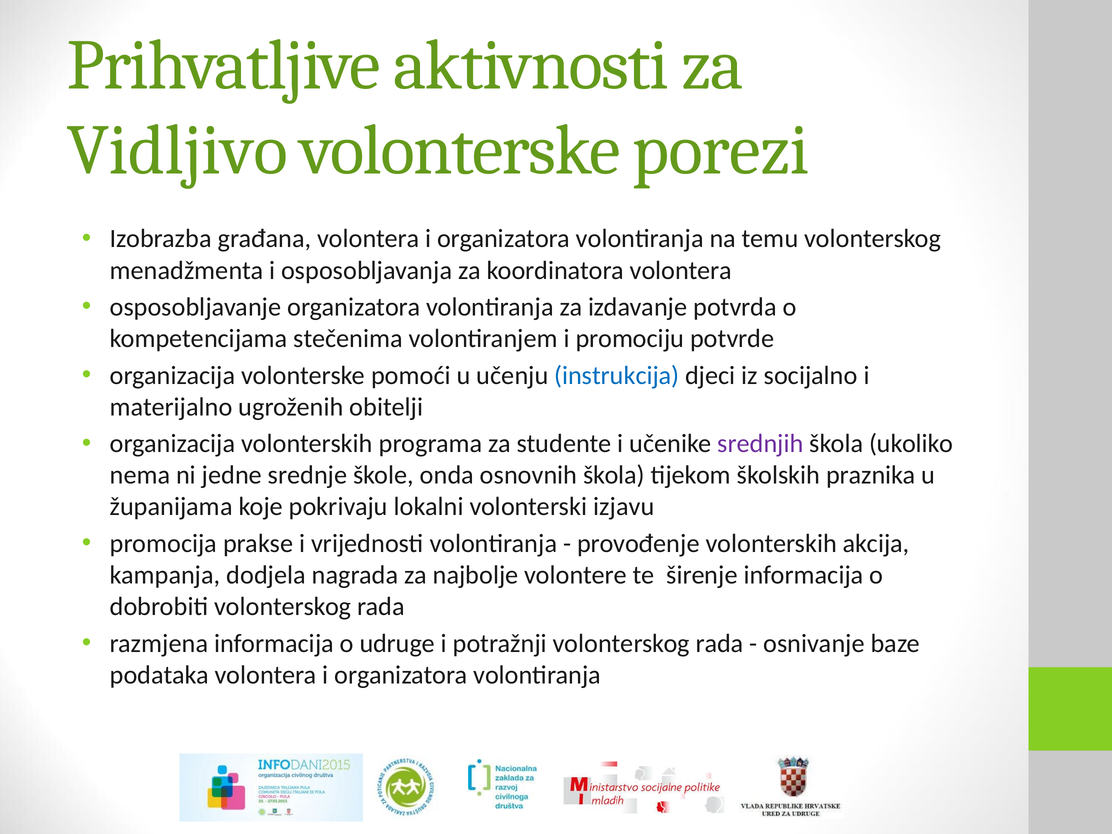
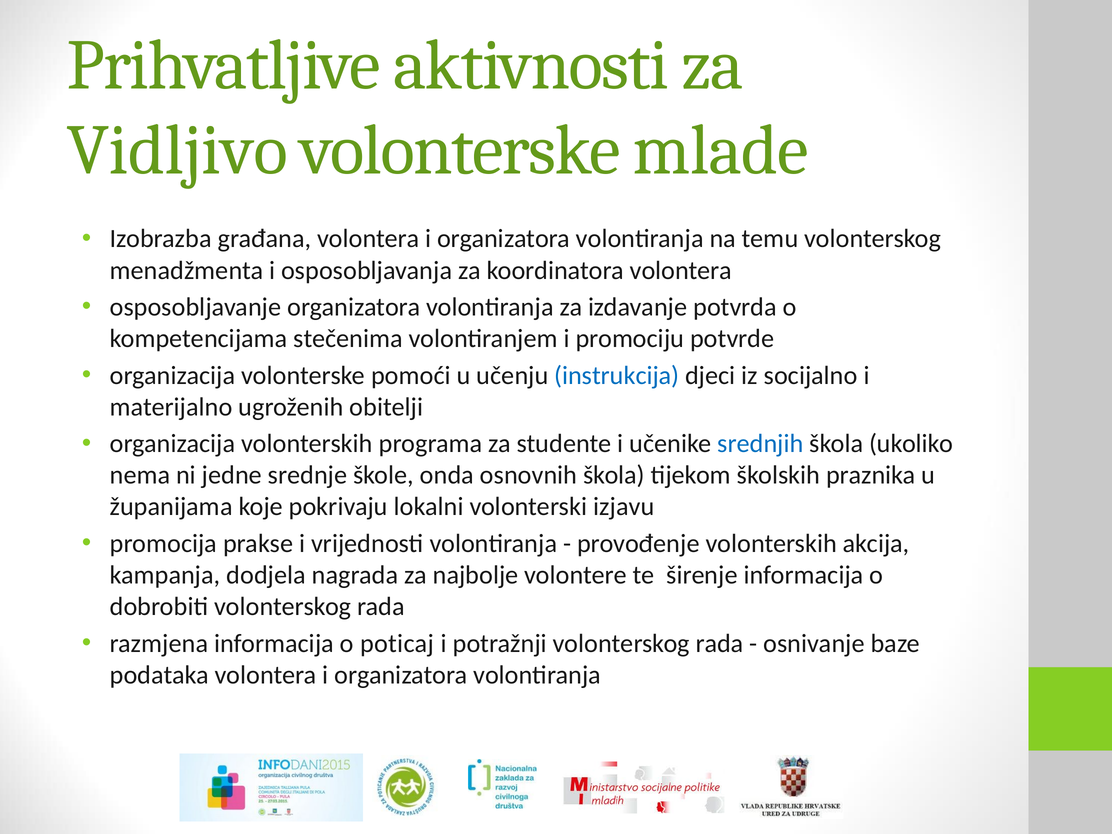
porezi: porezi -> mlade (721, 150)
srednjih colour: purple -> blue (760, 444)
udruge: udruge -> poticaj (397, 643)
